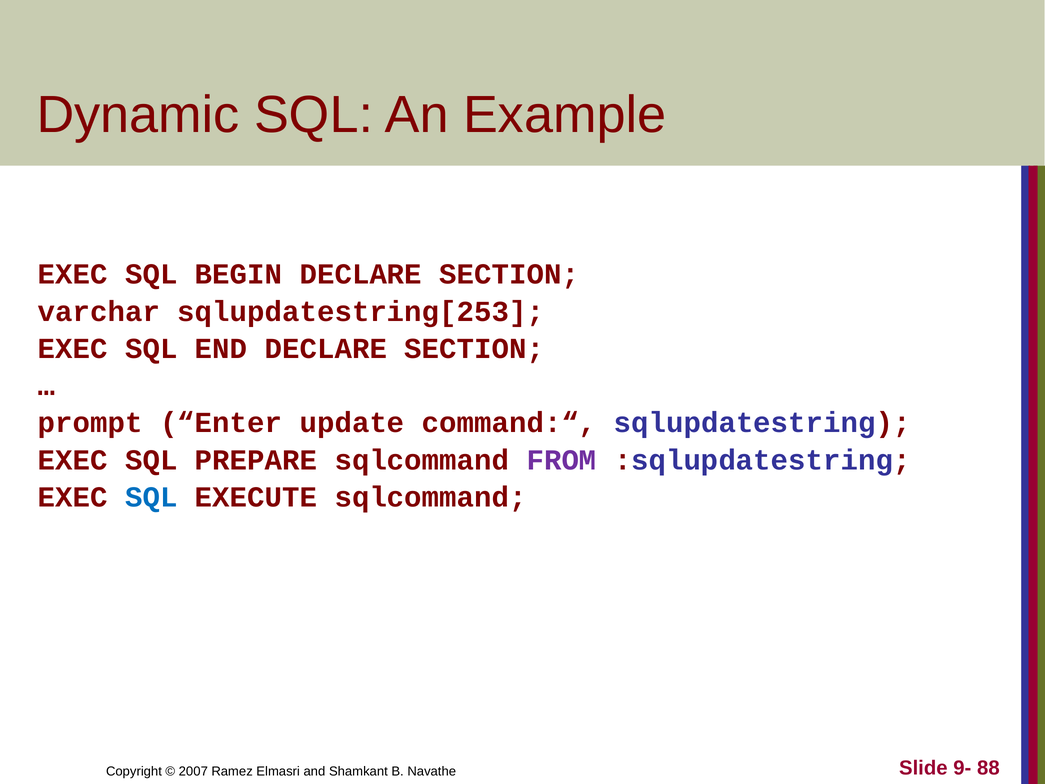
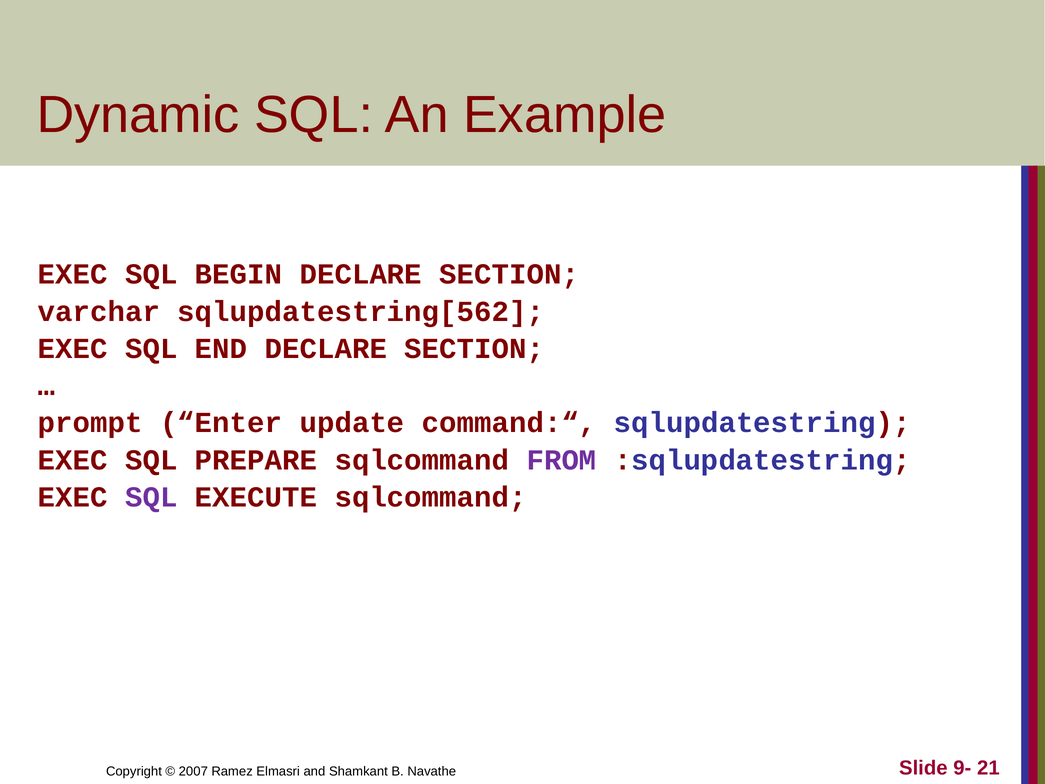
sqlupdatestring[253: sqlupdatestring[253 -> sqlupdatestring[562 (361, 311)
SQL colour: blue -> purple (151, 497)
88: 88 -> 21 (988, 768)
